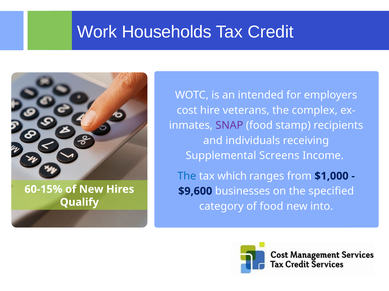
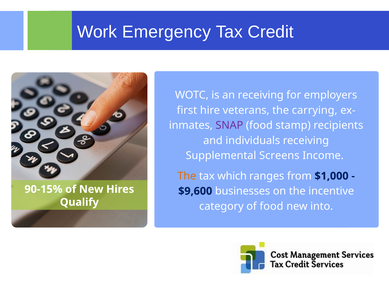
Households: Households -> Emergency (167, 32)
an intended: intended -> receiving (261, 95)
cost: cost -> first (187, 111)
complex: complex -> carrying (315, 111)
The colour: blue -> orange (187, 176)
60-15%: 60-15% -> 90-15% (43, 190)
specified: specified -> incentive (331, 192)
